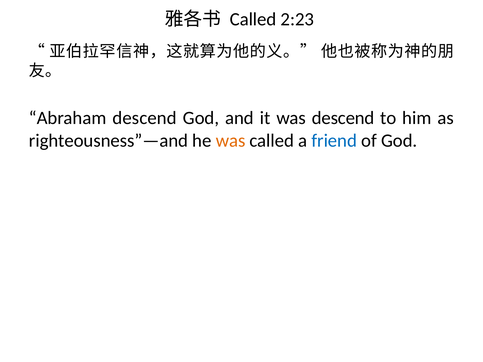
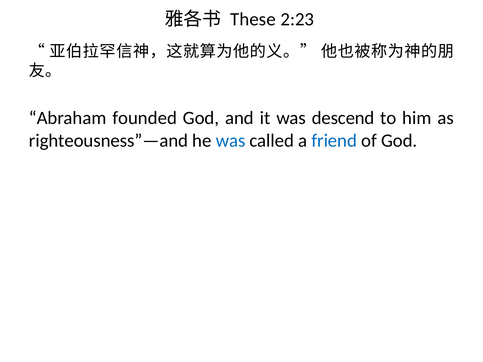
Called: Called -> These (253, 19)
Abraham descend: descend -> founded (145, 118)
was colour: orange -> blue (231, 141)
